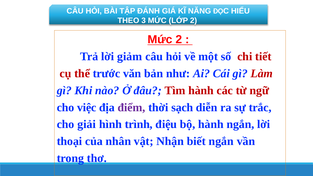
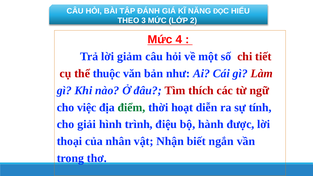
Mức 2: 2 -> 4 (179, 40)
trước: trước -> thuộc (107, 74)
Tìm hành: hành -> thích (201, 90)
điểm colour: purple -> green (132, 107)
sạch: sạch -> hoạt (182, 107)
trắc: trắc -> tính (260, 107)
hành ngắn: ngắn -> được (240, 124)
